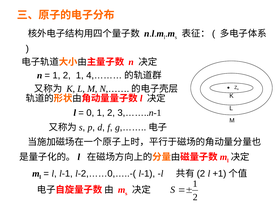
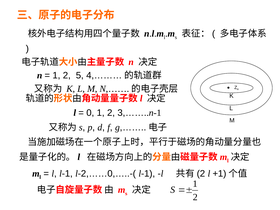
2 1: 1 -> 5 (80, 75)
